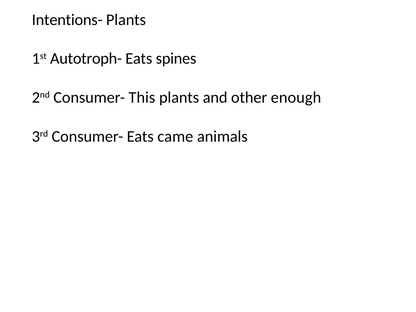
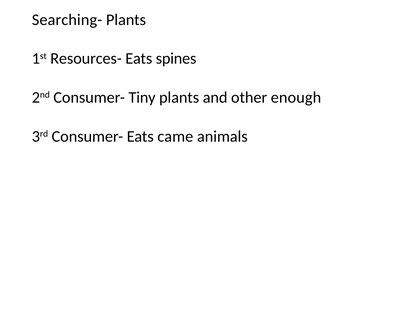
Intentions-: Intentions- -> Searching- (67, 20)
Autotroph-: Autotroph- -> Resources- (86, 59)
This: This -> Tiny (142, 97)
